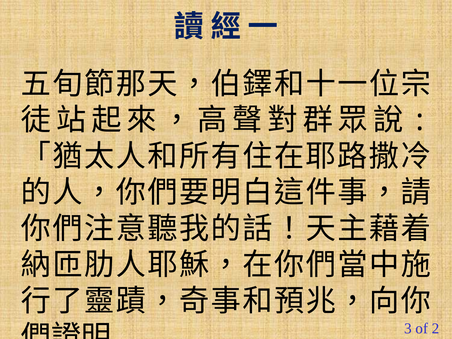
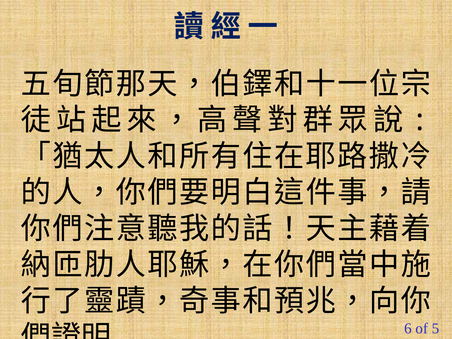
3: 3 -> 6 (408, 329)
2: 2 -> 5 (435, 329)
